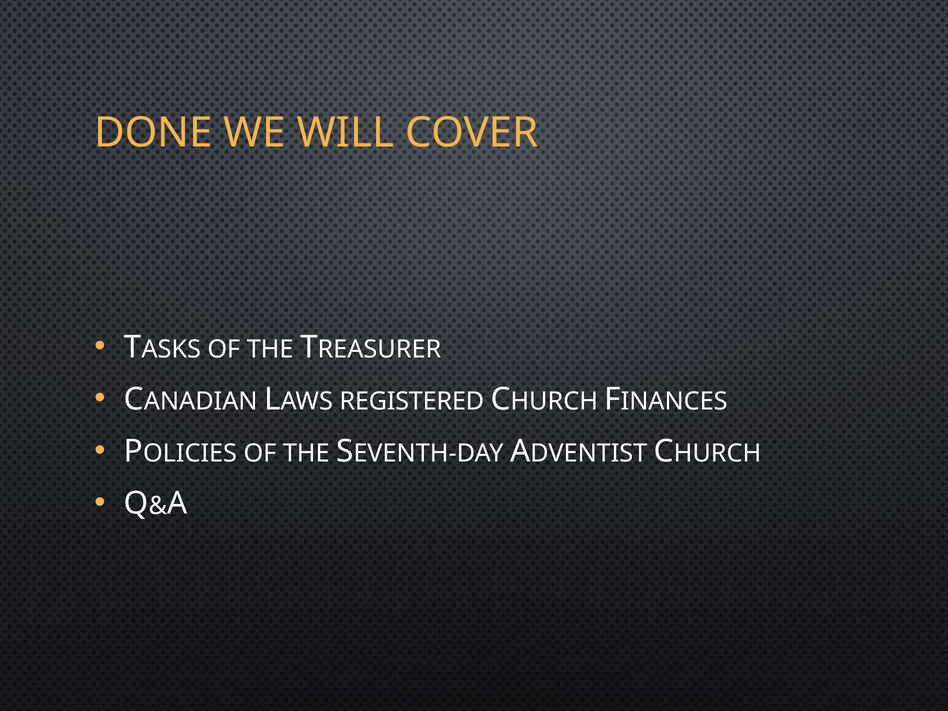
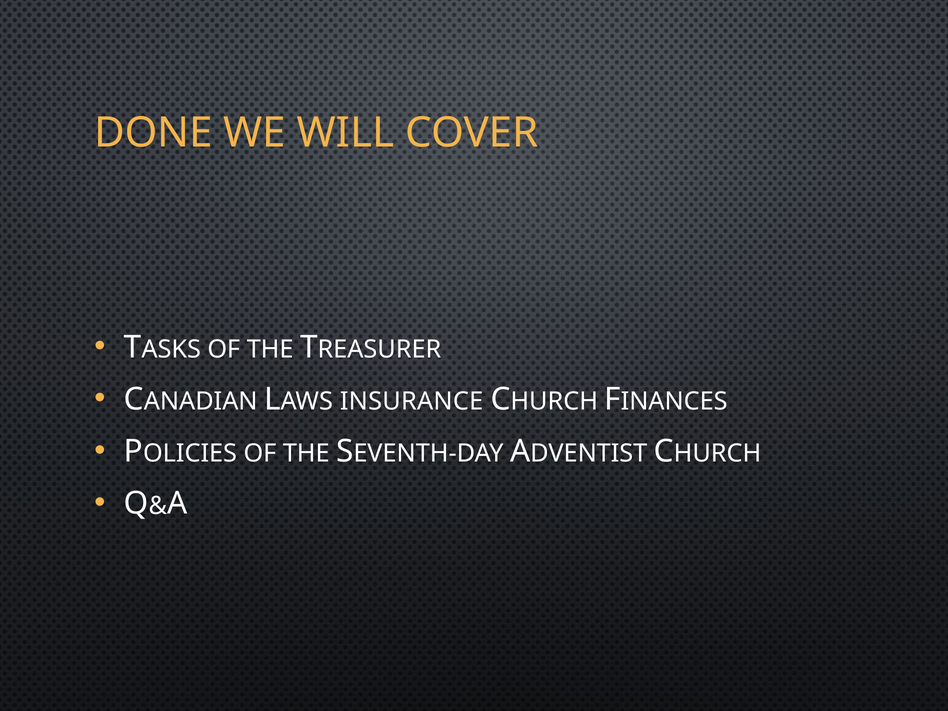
REGISTERED: REGISTERED -> INSURANCE (412, 401)
